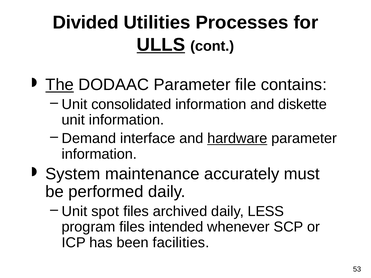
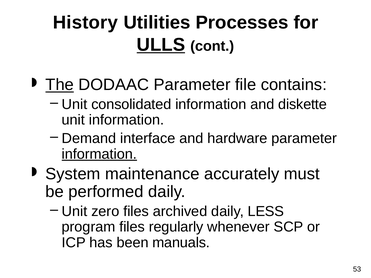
Divided: Divided -> History (85, 23)
hardware underline: present -> none (237, 139)
information underline: none -> present (99, 154)
spot: spot -> zero (105, 212)
intended: intended -> regularly (176, 227)
facilities: facilities -> manuals (181, 243)
